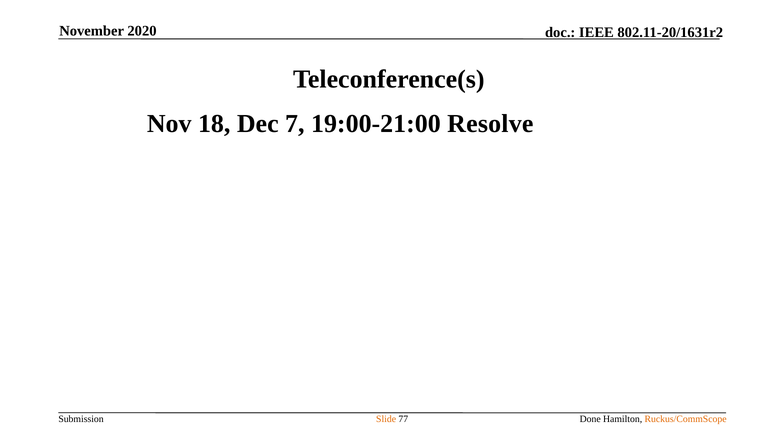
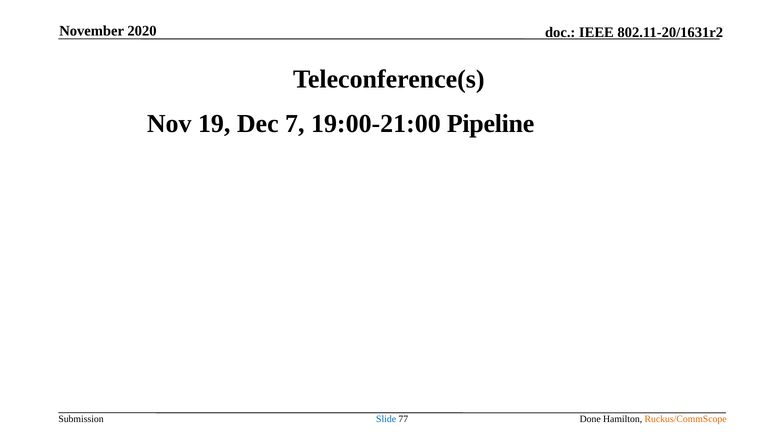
18: 18 -> 19 (214, 124)
Resolve: Resolve -> Pipeline (491, 124)
Slide colour: orange -> blue (386, 420)
